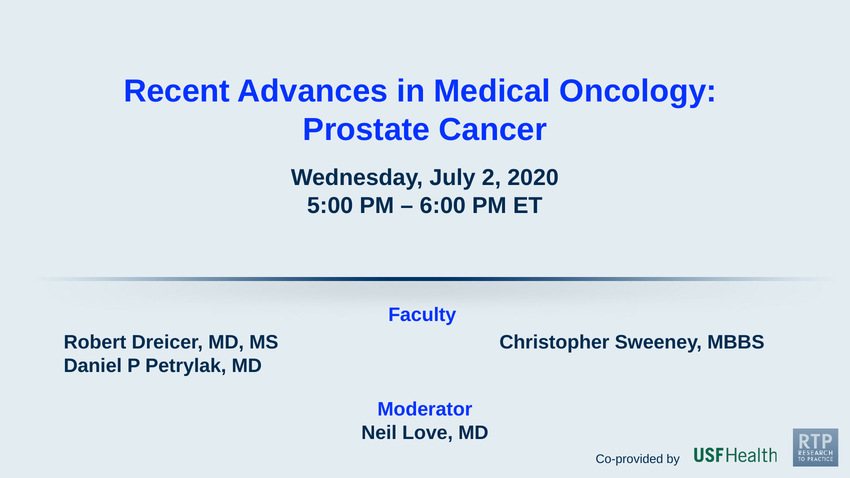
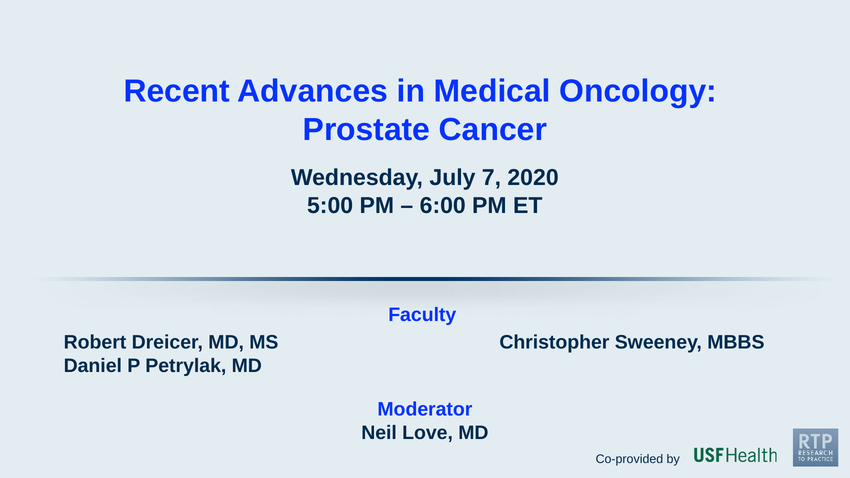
2: 2 -> 7 (491, 178)
